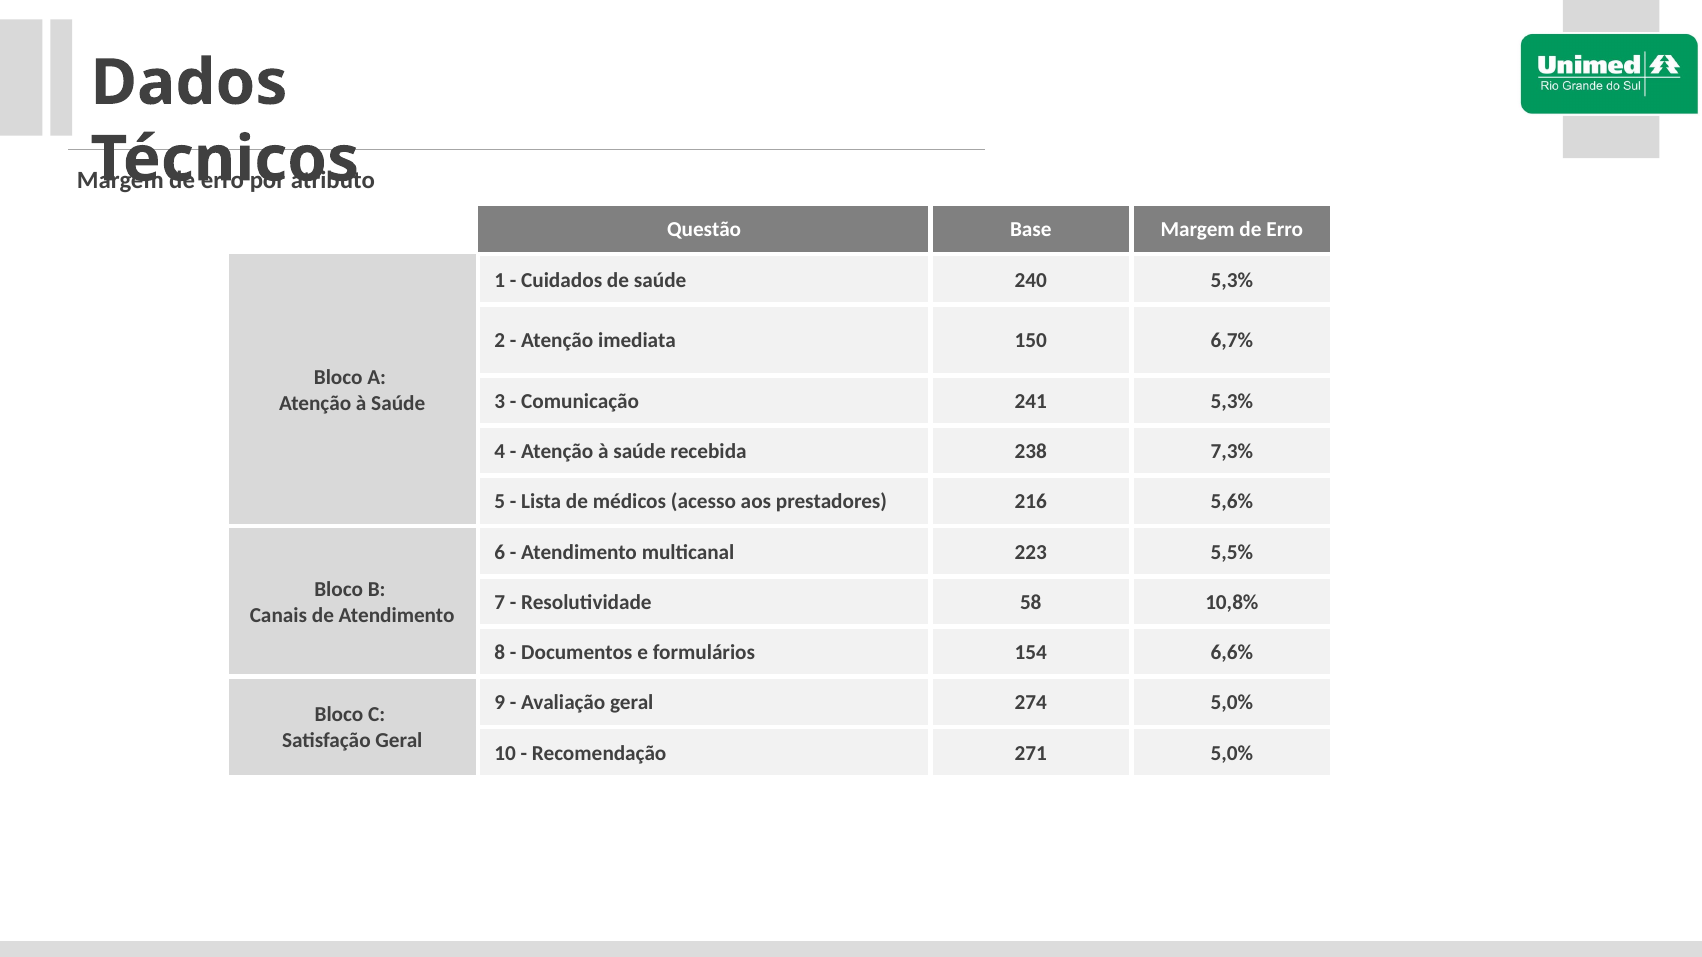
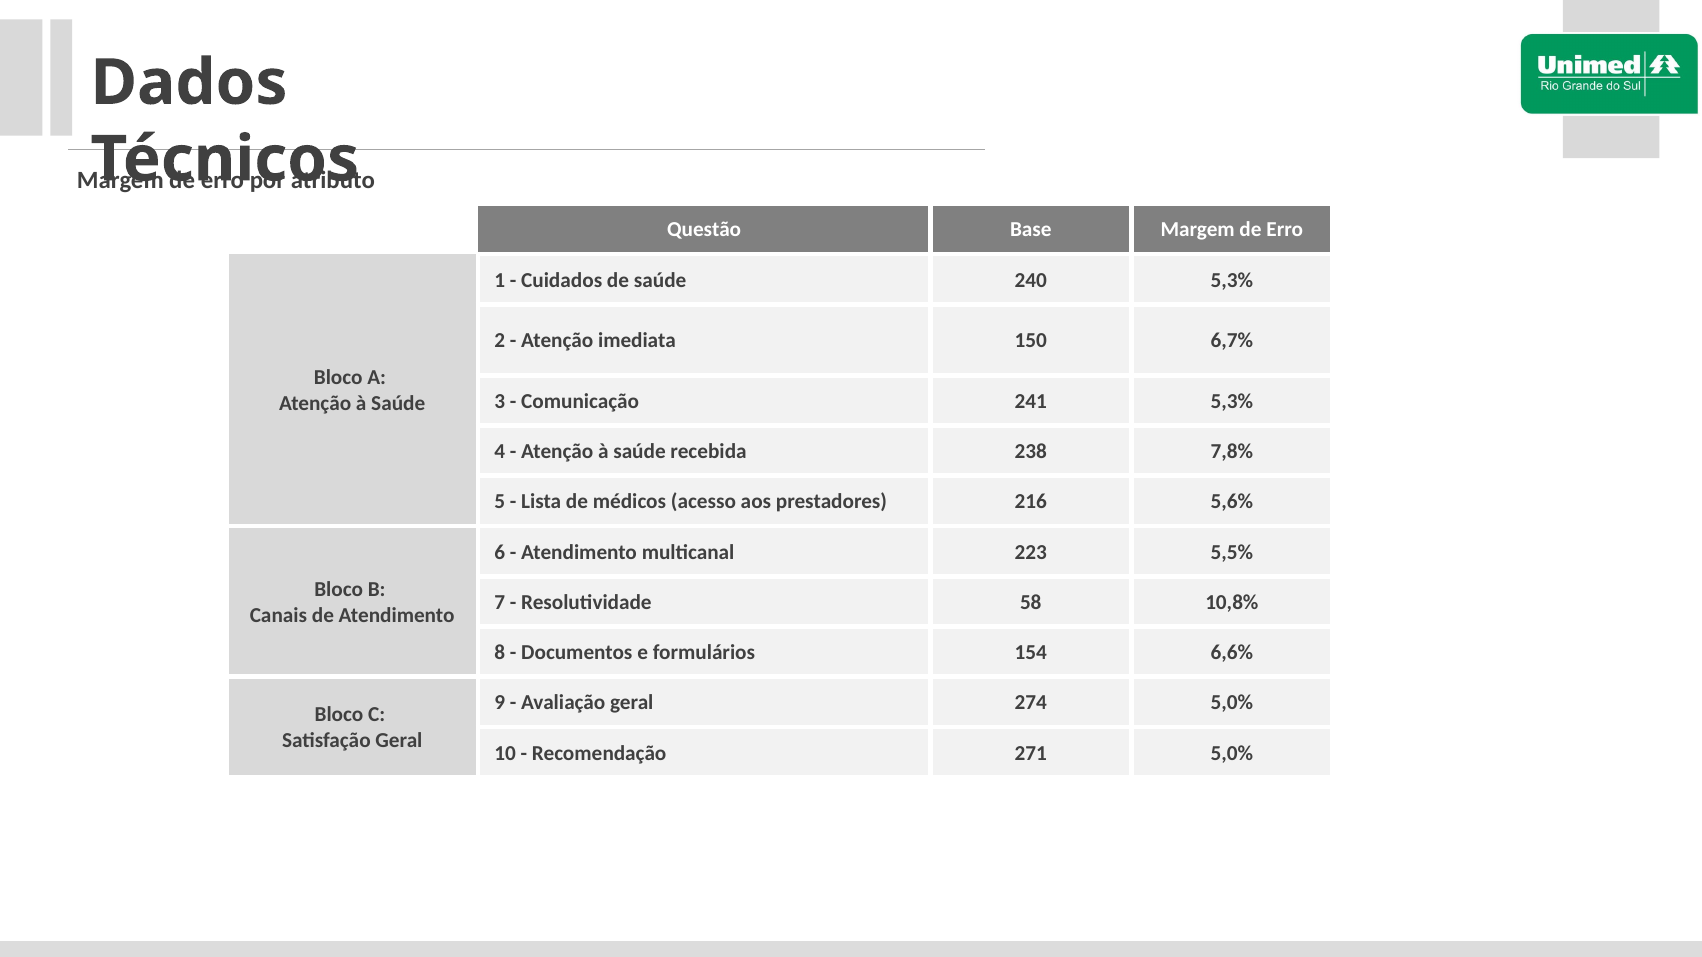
7,3%: 7,3% -> 7,8% (1232, 452)
